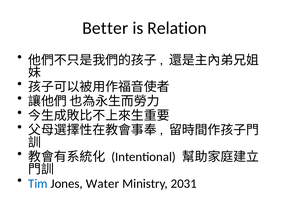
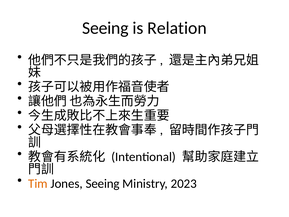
Better: Better -> Seeing (105, 28)
Tim colour: blue -> orange (38, 183)
Jones Water: Water -> Seeing (103, 183)
2031: 2031 -> 2023 (184, 183)
